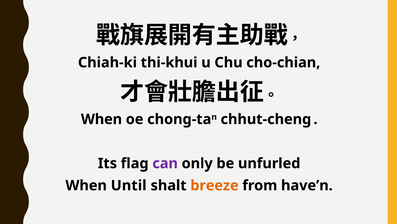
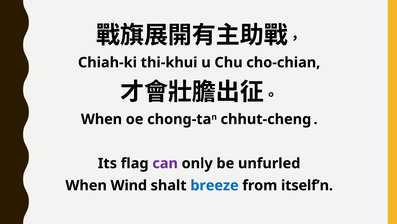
Until: Until -> Wind (129, 185)
breeze colour: orange -> blue (214, 185)
have’n: have’n -> itself’n (307, 185)
